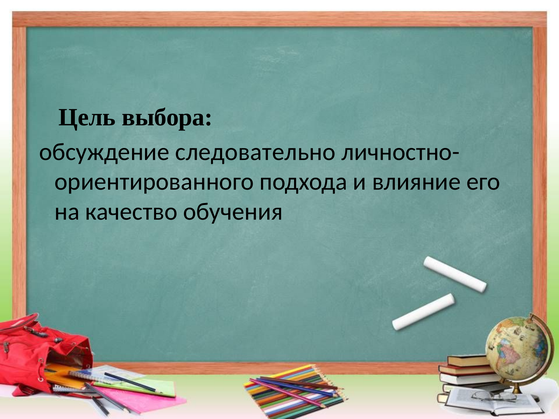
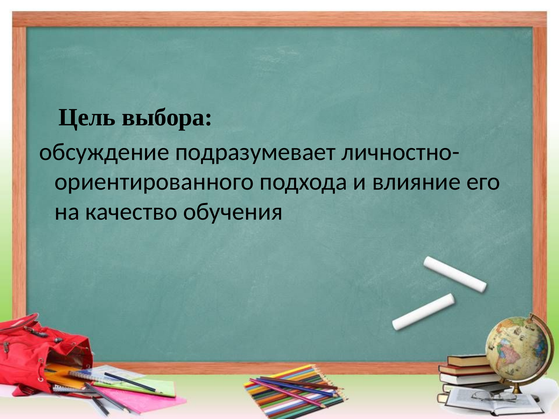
следовательно: следовательно -> подразумевает (255, 152)
